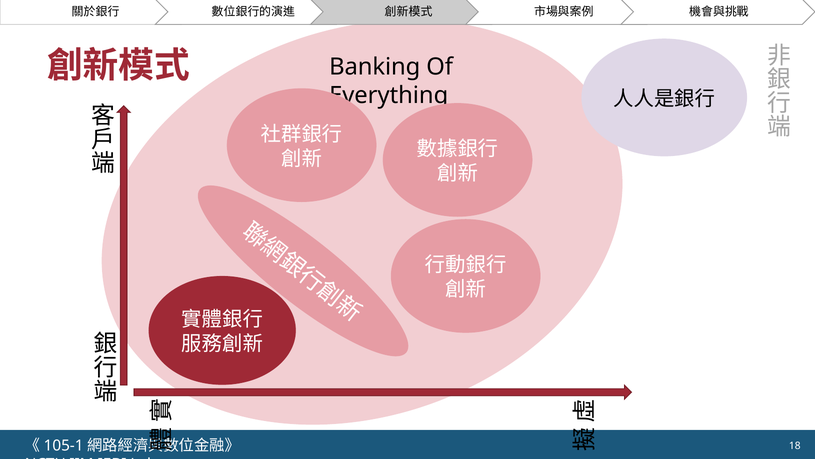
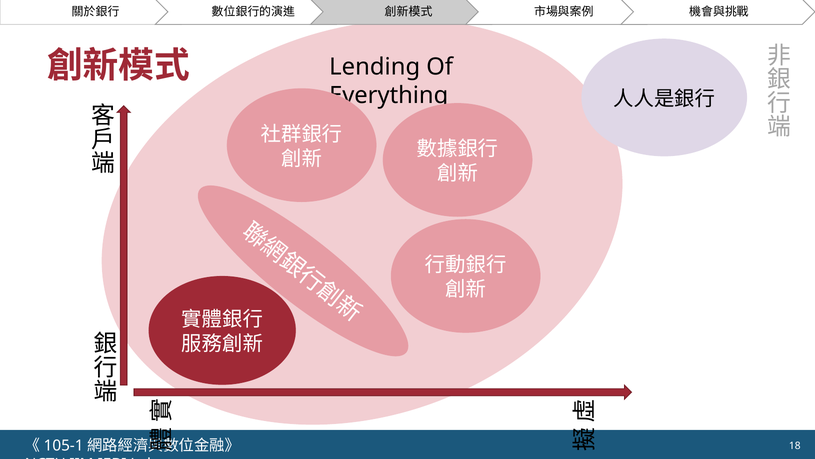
Banking: Banking -> Lending (375, 67)
